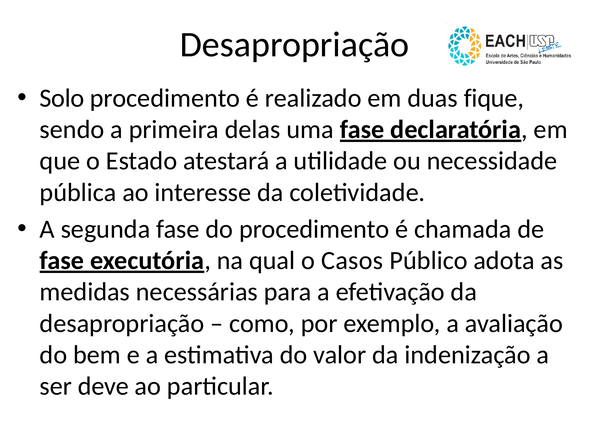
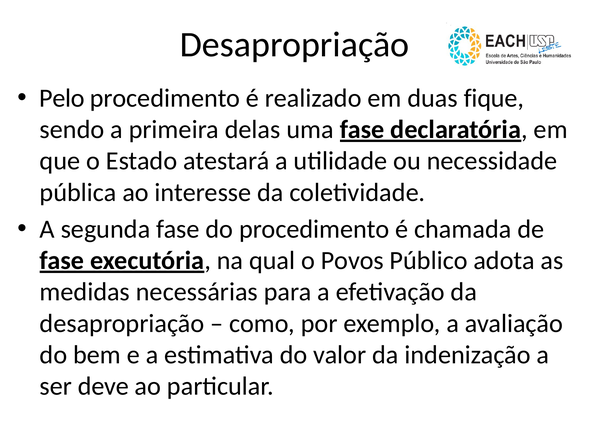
Solo: Solo -> Pelo (62, 98)
Casos: Casos -> Povos (352, 261)
